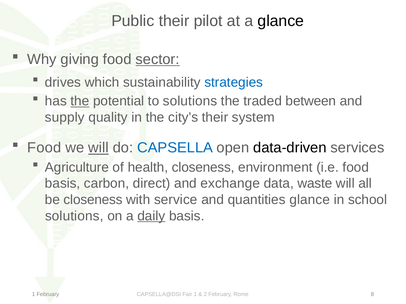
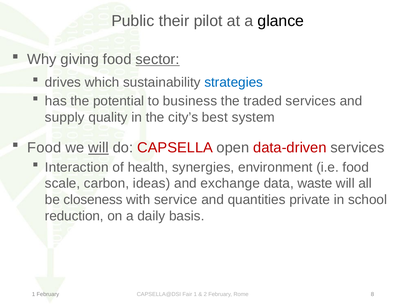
the underline: present -> none (80, 101)
to solutions: solutions -> business (190, 101)
traded between: between -> services (311, 101)
city’s their: their -> best (215, 118)
CAPSELLA colour: blue -> red (175, 148)
data-driven colour: black -> red (290, 148)
Agriculture: Agriculture -> Interaction (77, 168)
health closeness: closeness -> synergies (203, 168)
basis: basis -> scale (63, 184)
direct: direct -> ideas (152, 184)
quantities glance: glance -> private (310, 200)
solutions: solutions -> reduction (74, 216)
daily underline: present -> none (151, 216)
